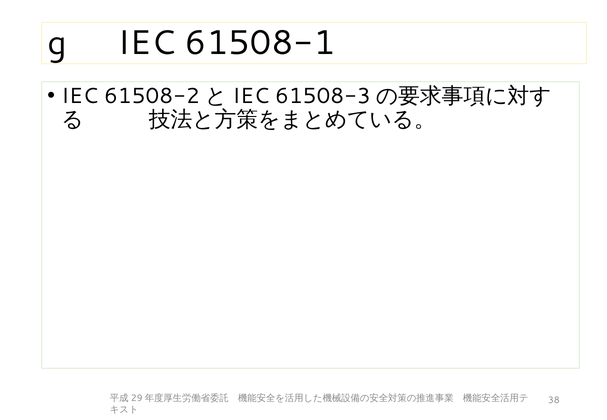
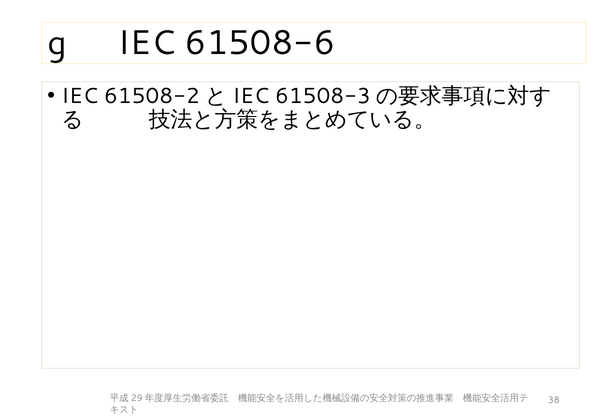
61508-1: 61508-1 -> 61508-6 (260, 43)
